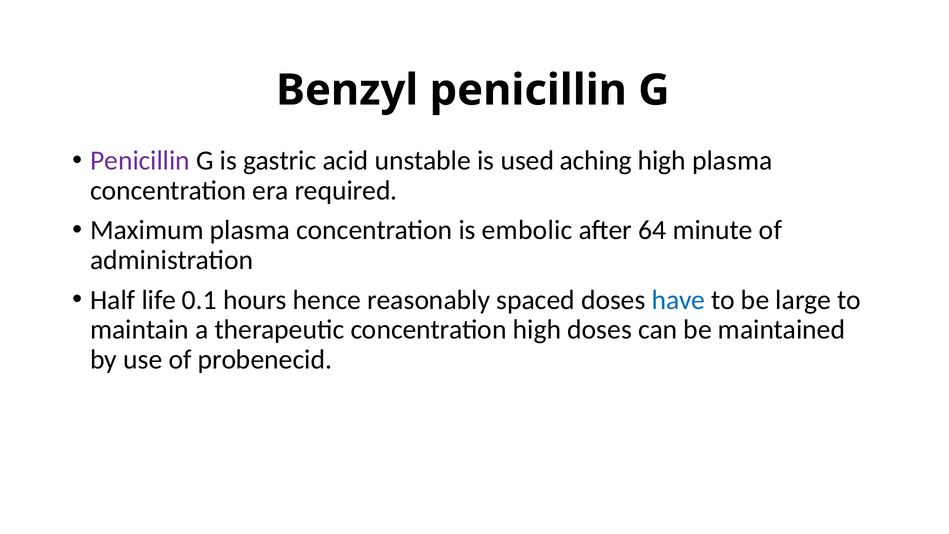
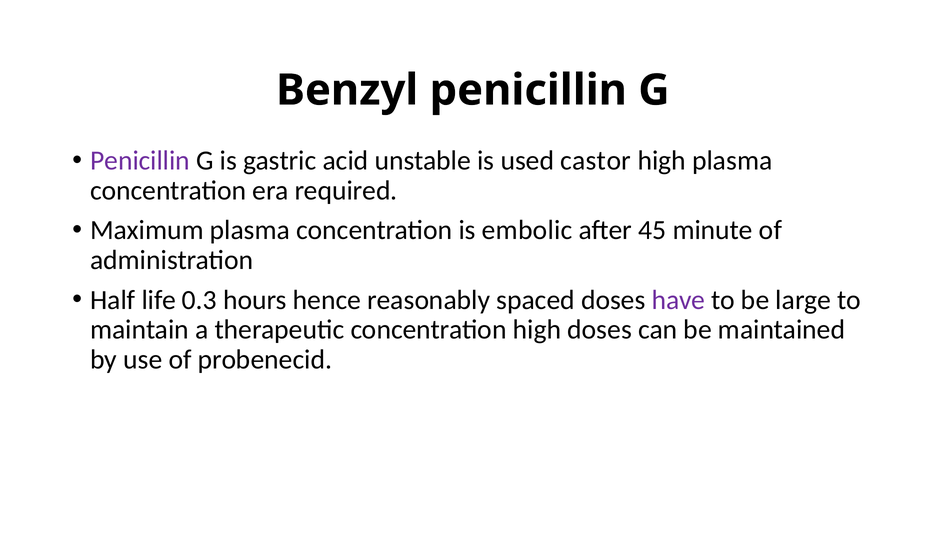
aching: aching -> castor (596, 160)
64: 64 -> 45 (652, 230)
0.1: 0.1 -> 0.3 (199, 300)
have colour: blue -> purple (678, 300)
